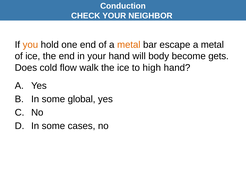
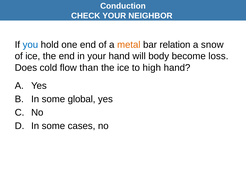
you colour: orange -> blue (30, 45)
escape: escape -> relation (175, 45)
metal: metal -> snow (212, 45)
gets: gets -> loss (218, 56)
walk: walk -> than (89, 68)
